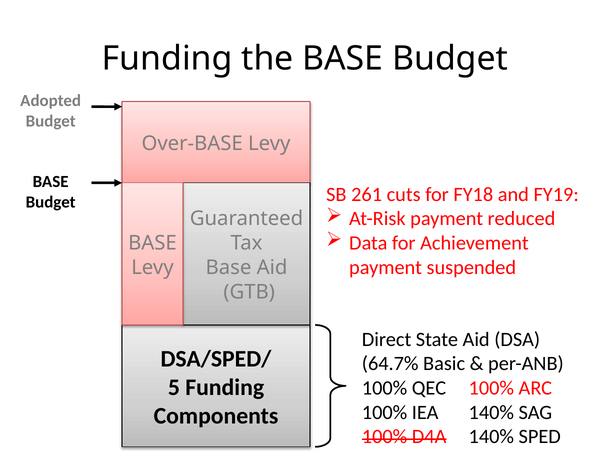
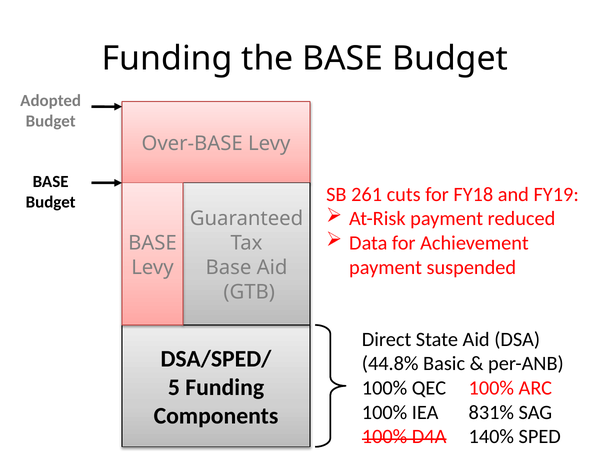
64.7%: 64.7% -> 44.8% (390, 364)
IEA 140%: 140% -> 831% (491, 413)
